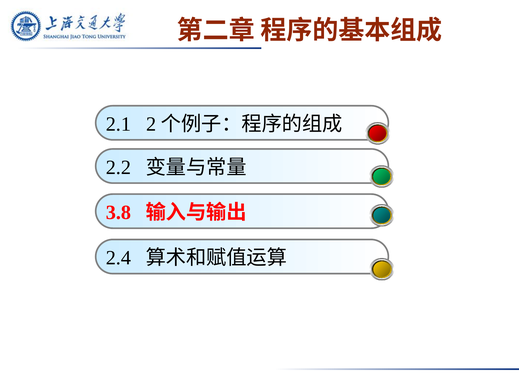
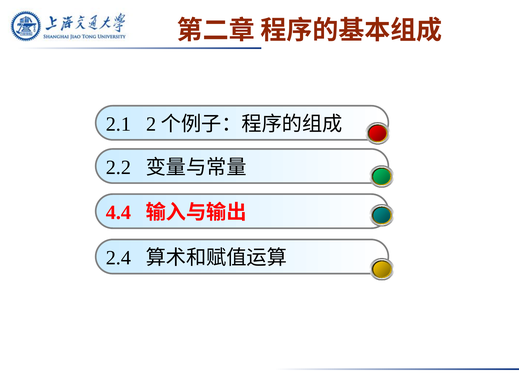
3.8: 3.8 -> 4.4 (118, 212)
